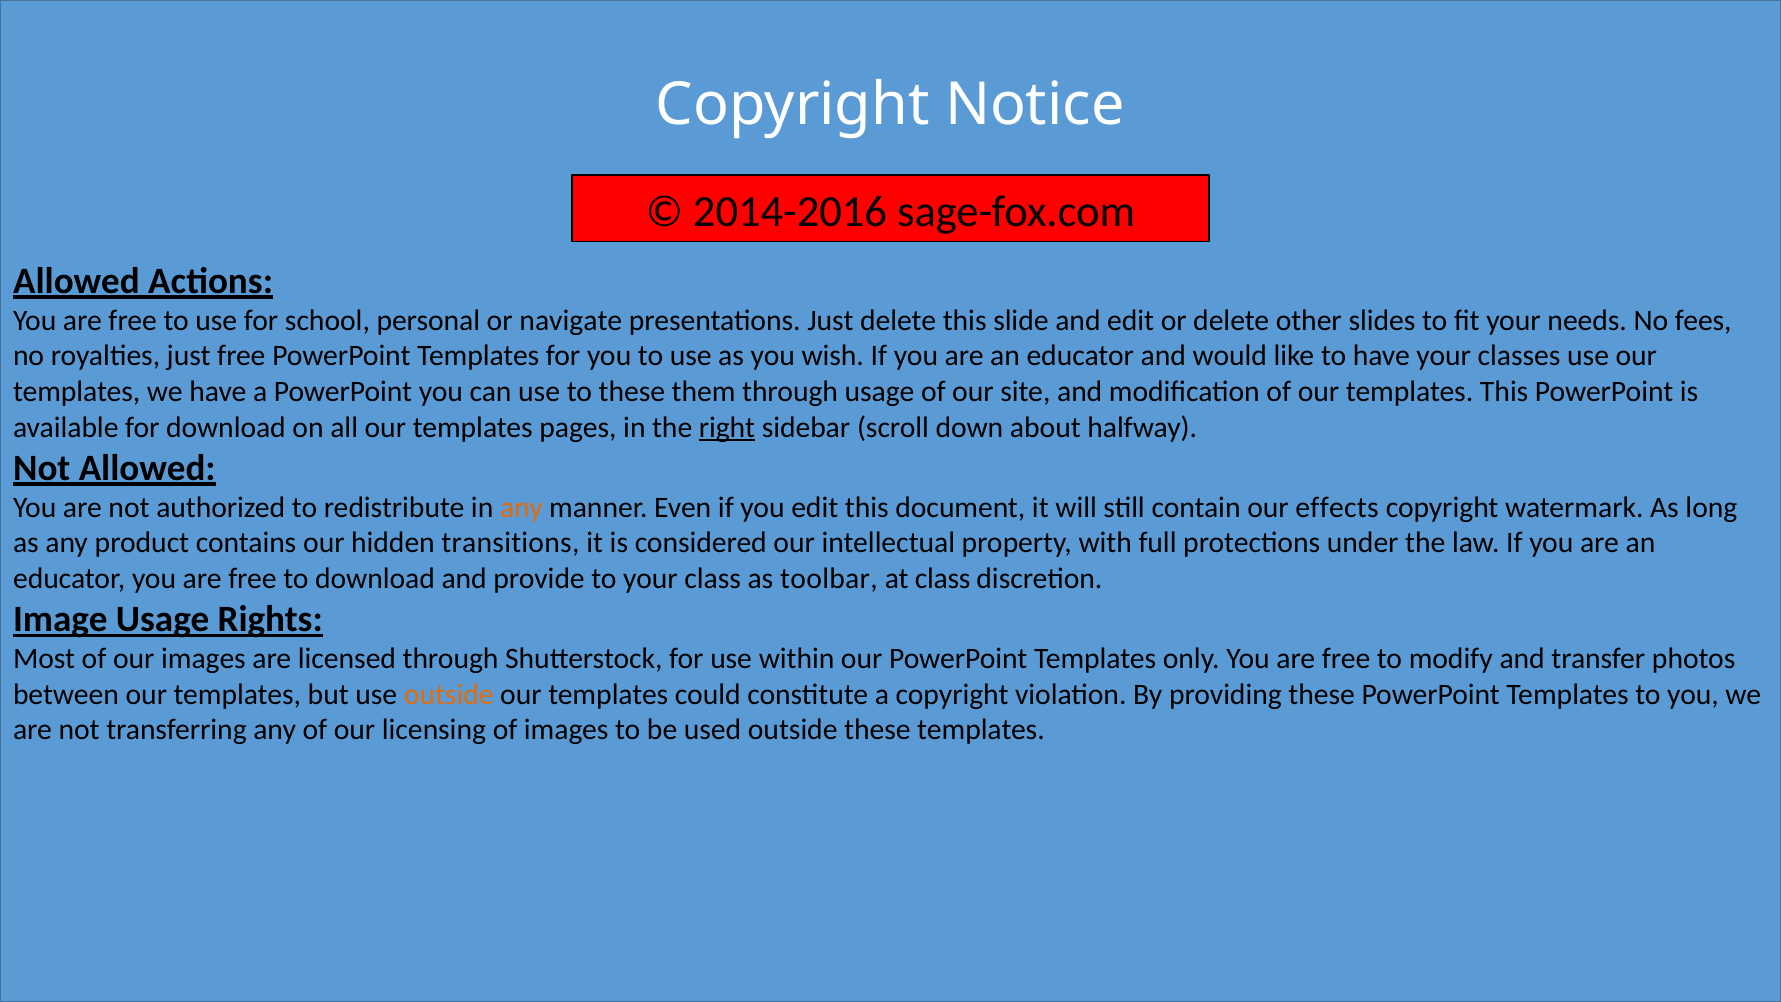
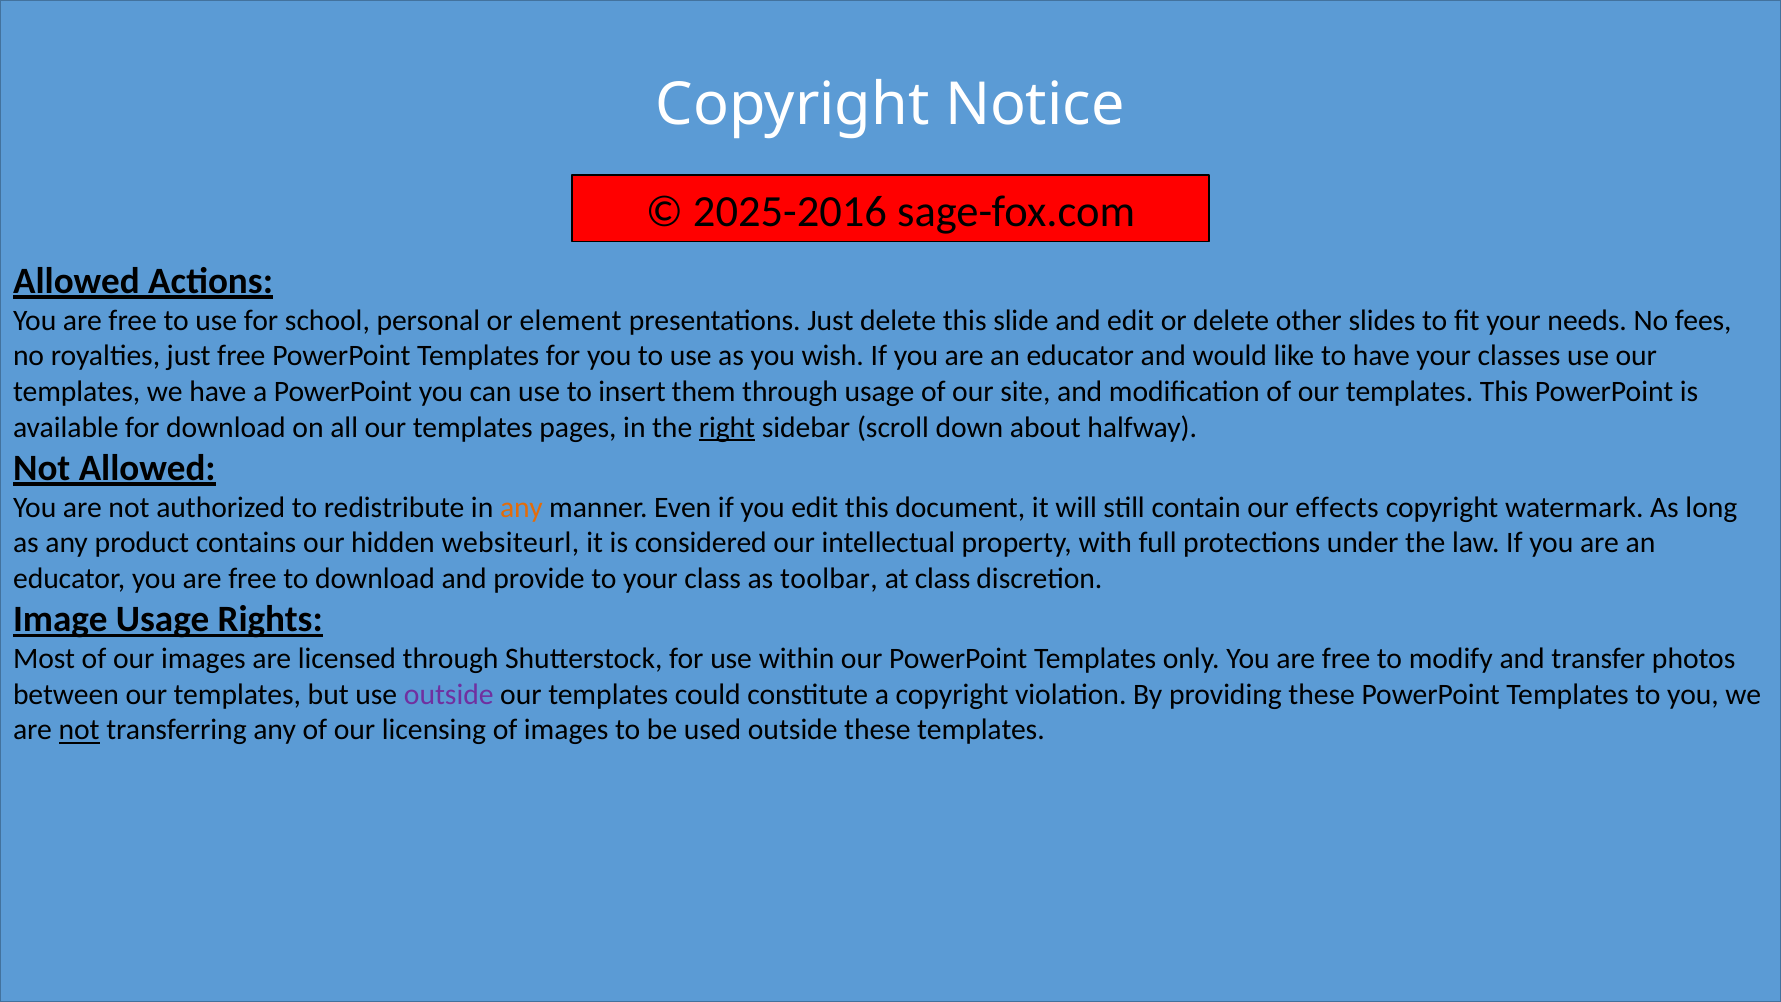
2014-2016: 2014-2016 -> 2025-2016 (790, 211)
navigate: navigate -> element (571, 320)
to these: these -> insert (632, 392)
transitions: transitions -> websiteurl (510, 543)
outside colour: orange -> purple (449, 694)
not underline: none -> present (79, 730)
